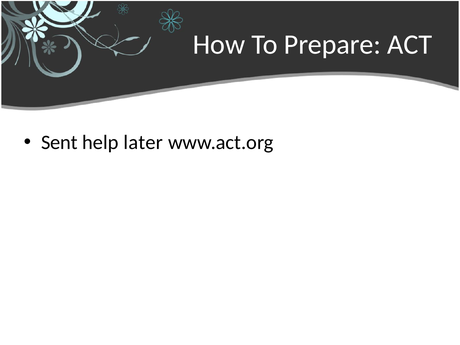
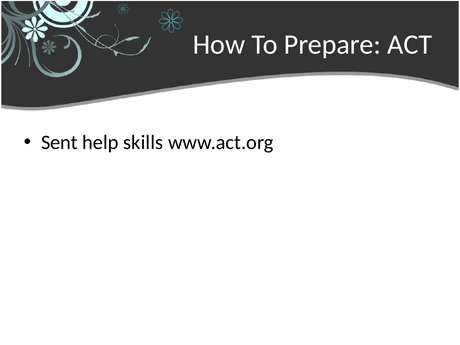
later: later -> skills (143, 142)
